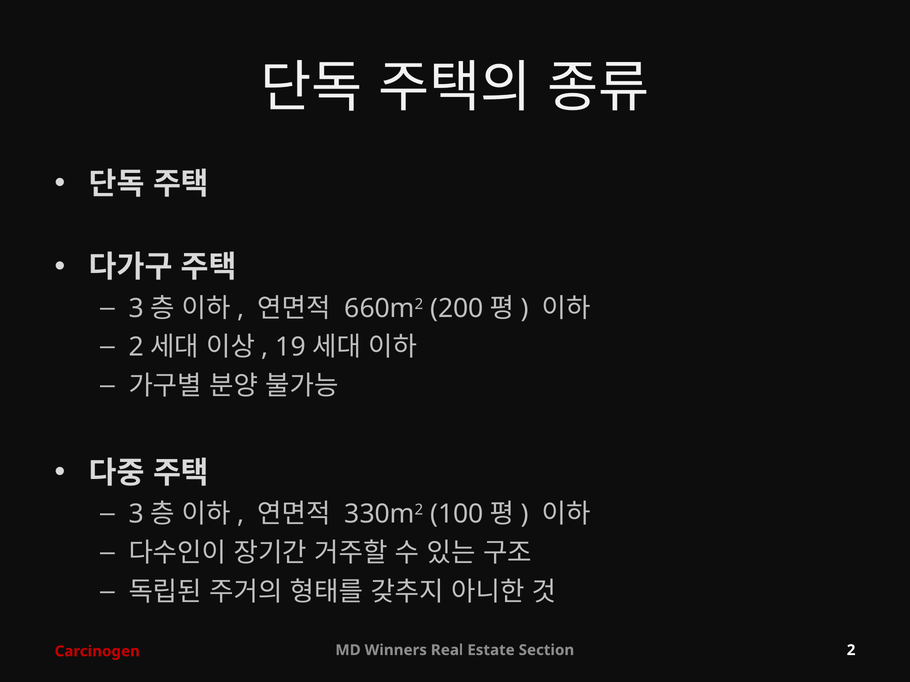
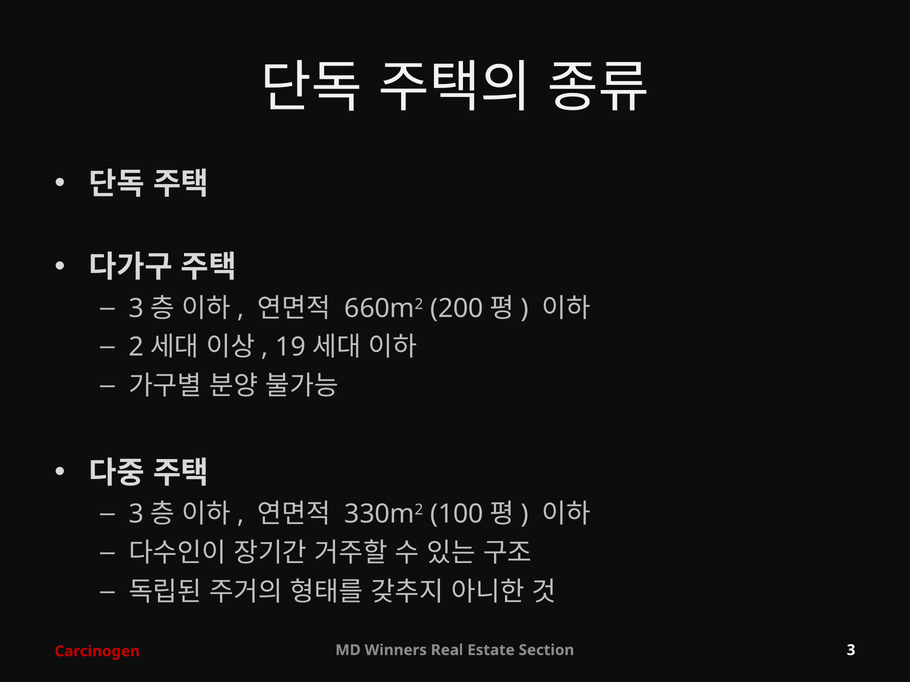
Section 2: 2 -> 3 (851, 651)
